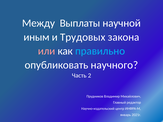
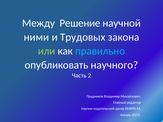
Выплаты: Выплаты -> Решение (80, 23)
иным: иным -> ними (36, 37)
или colour: pink -> light green (47, 51)
